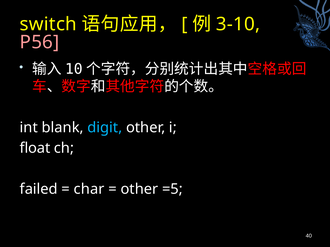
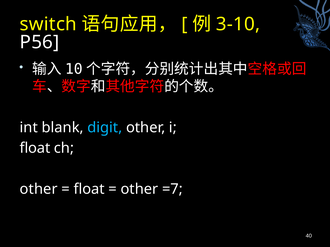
P56 colour: pink -> white (40, 42)
failed: failed -> other (39, 190)
char: char -> float (89, 190)
=5: =5 -> =7 (172, 190)
